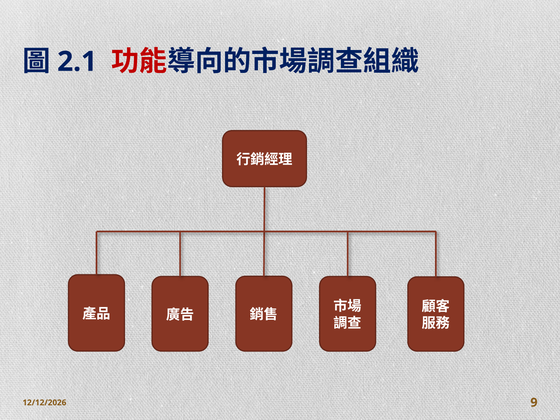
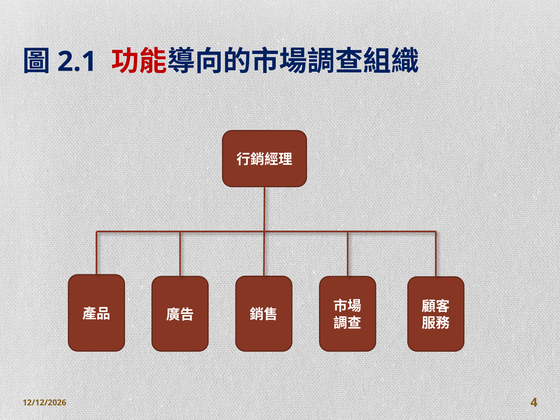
9: 9 -> 4 (534, 403)
